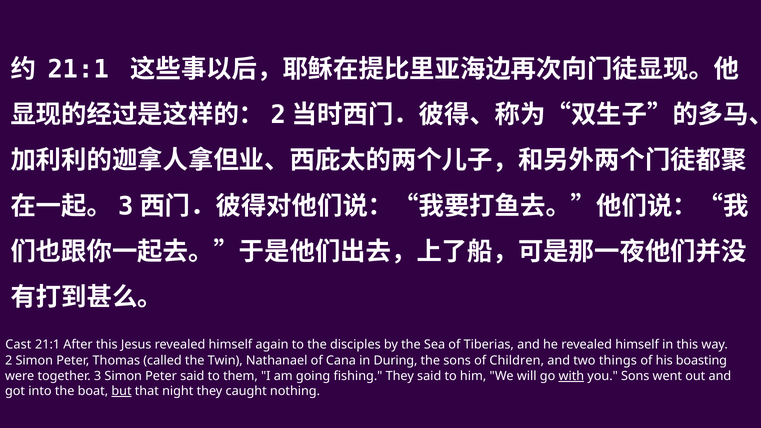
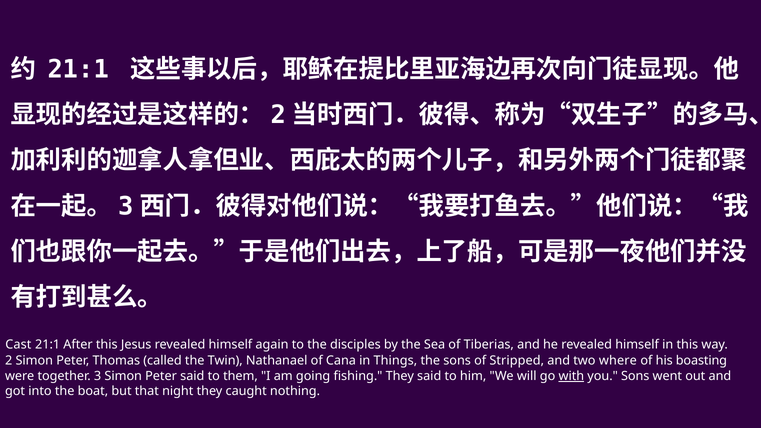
During: During -> Things (395, 361)
Children: Children -> Stripped (517, 361)
things: things -> where (618, 361)
but underline: present -> none (122, 391)
